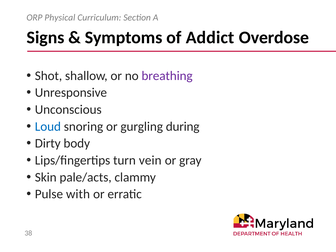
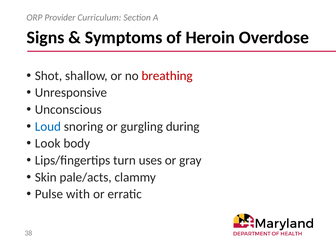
Physical: Physical -> Provider (60, 17)
Addict: Addict -> Heroin (210, 38)
breathing colour: purple -> red (167, 76)
Dirty: Dirty -> Look (48, 143)
vein: vein -> uses (150, 160)
